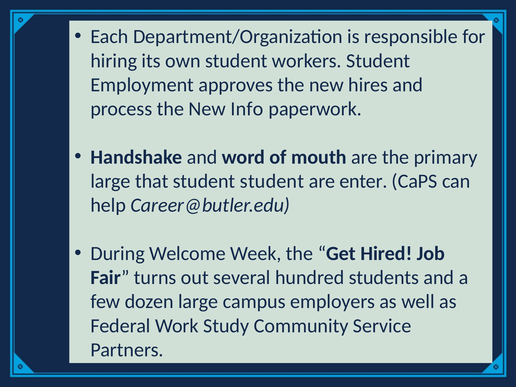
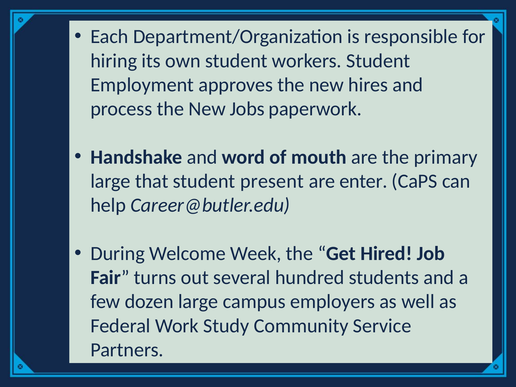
Info: Info -> Jobs (247, 109)
student student: student -> present (272, 181)
